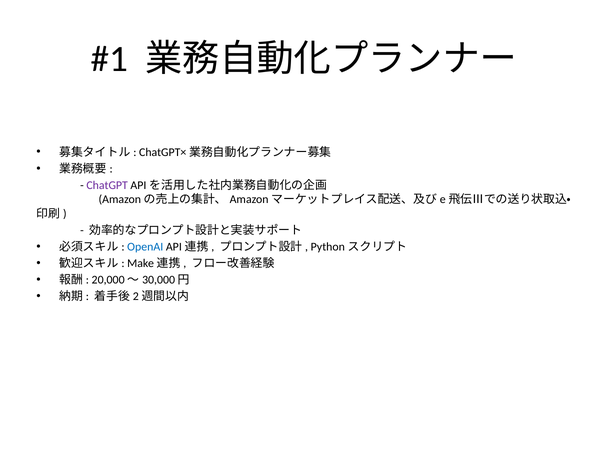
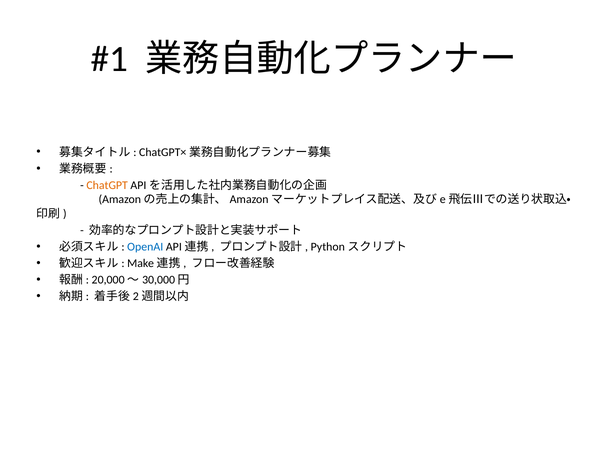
ChatGPT colour: purple -> orange (107, 185)
